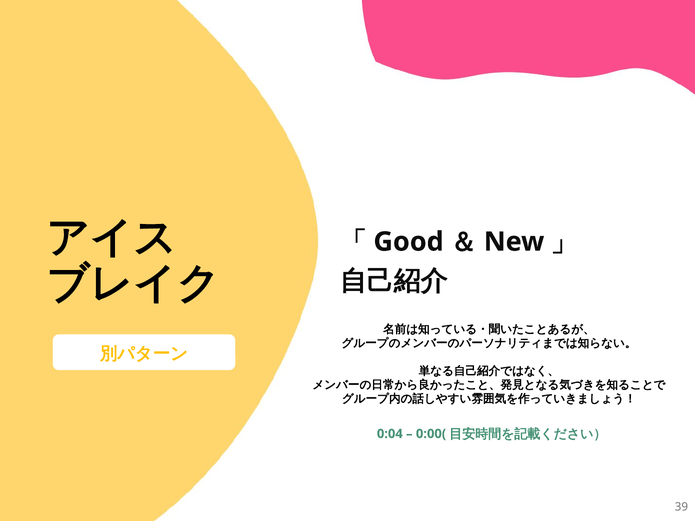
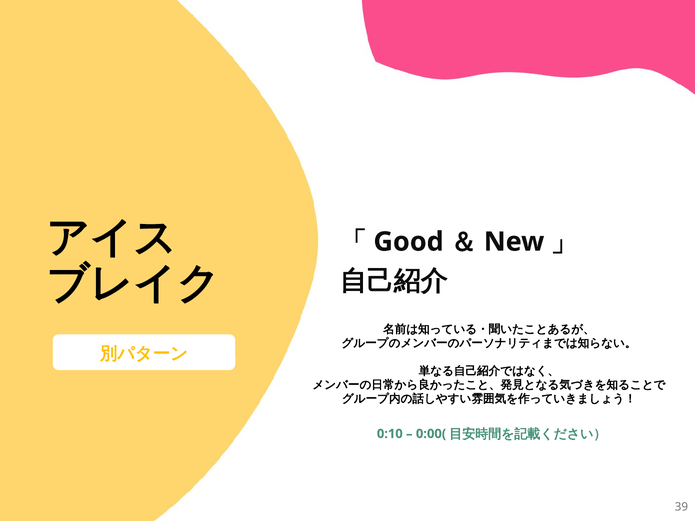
0:04: 0:04 -> 0:10 (390, 434)
